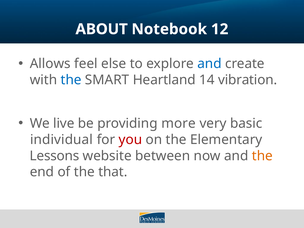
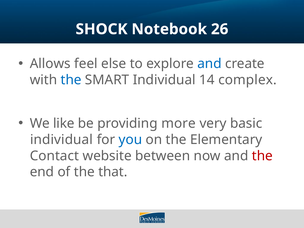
ABOUT: ABOUT -> SHOCK (102, 29)
12: 12 -> 26 (220, 29)
SMART Heartland: Heartland -> Individual (164, 80)
vibration: vibration -> complex (247, 80)
live: live -> like (64, 123)
you colour: red -> blue (130, 140)
Lessons: Lessons -> Contact (54, 156)
the colour: orange -> red (262, 156)
